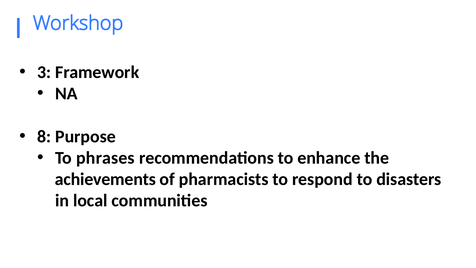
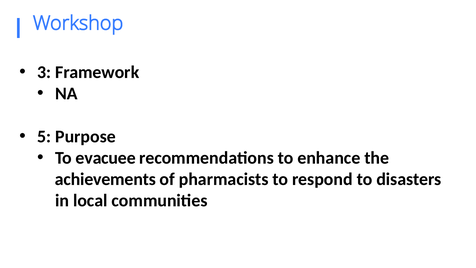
8: 8 -> 5 (44, 136)
phrases: phrases -> evacuee (106, 158)
